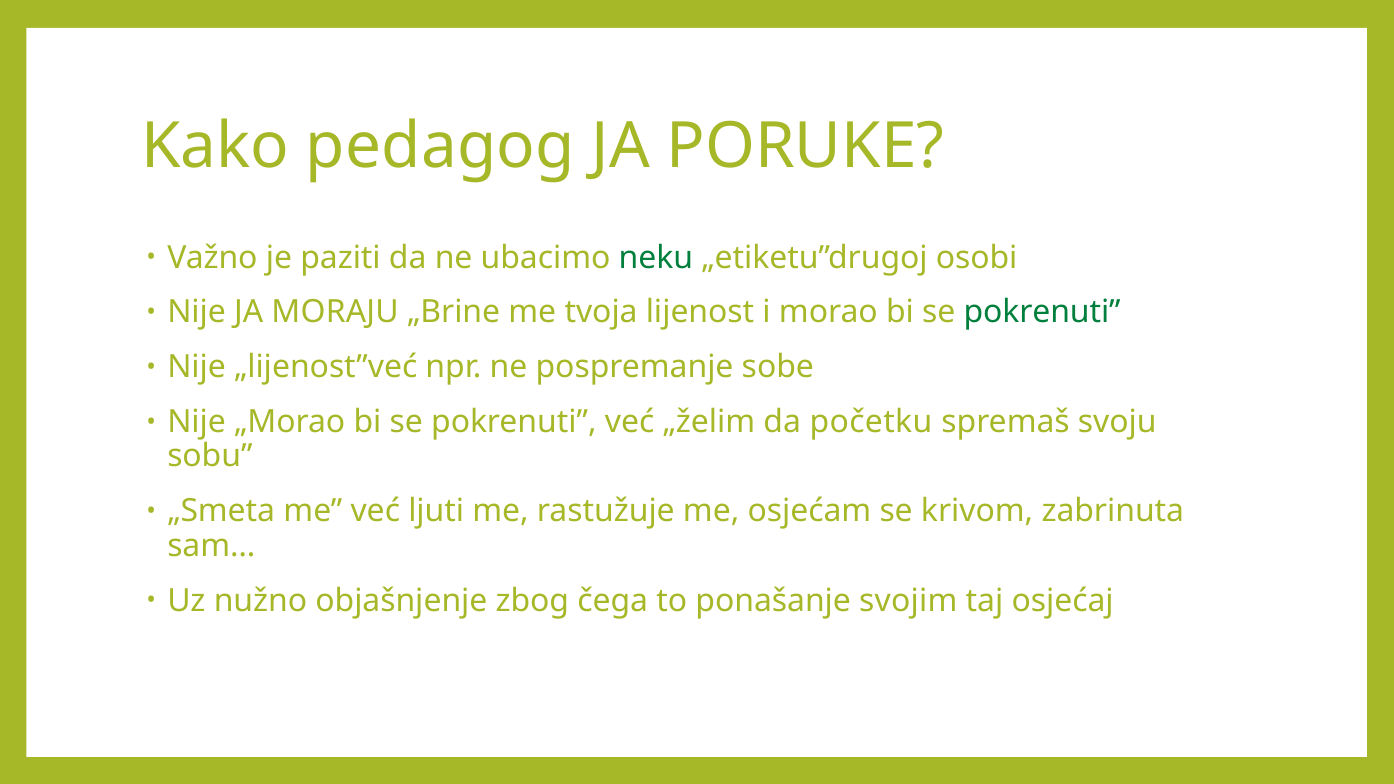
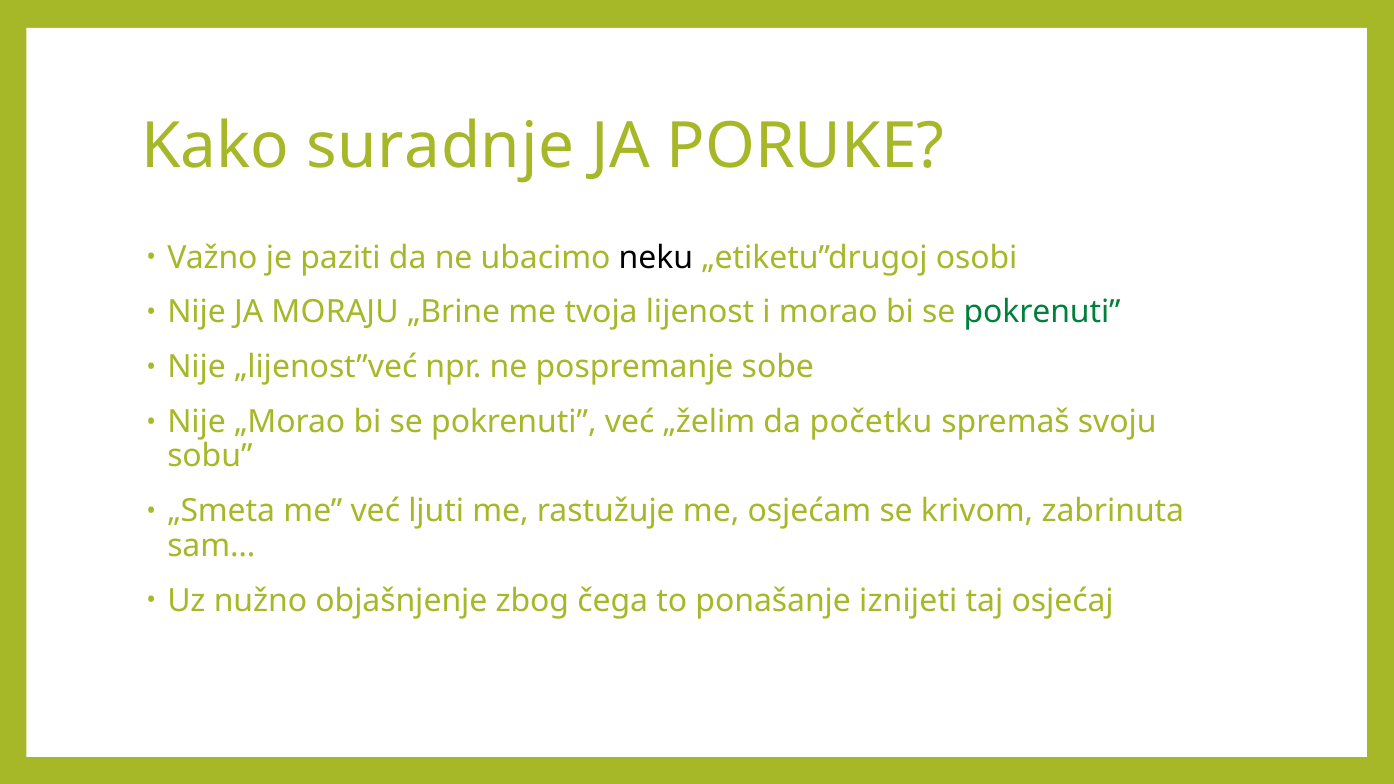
pedagog: pedagog -> suradnje (440, 147)
neku colour: green -> black (656, 257)
svojim: svojim -> iznijeti (908, 601)
